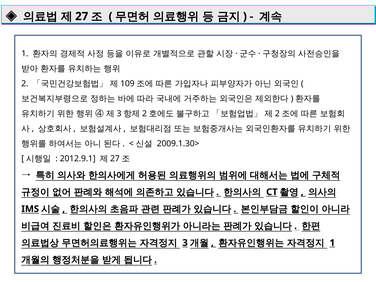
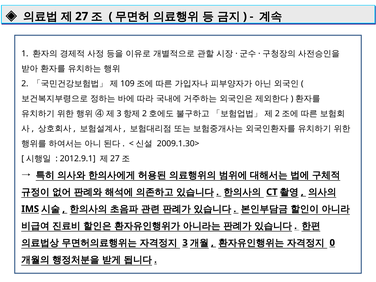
1: 1 -> 0 (332, 243)
